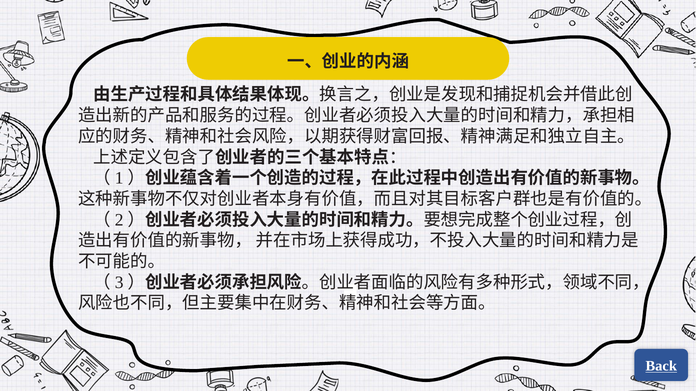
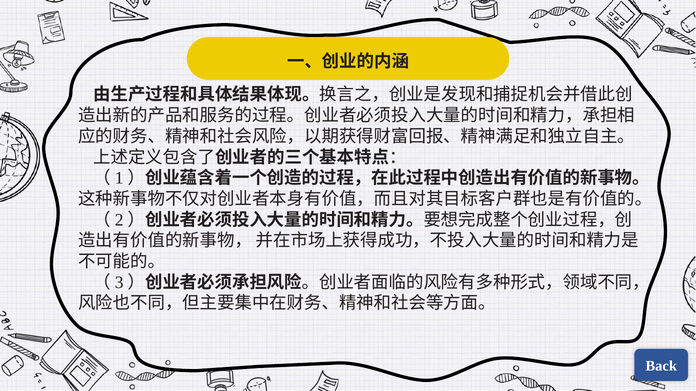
Back underline: present -> none (661, 366)
